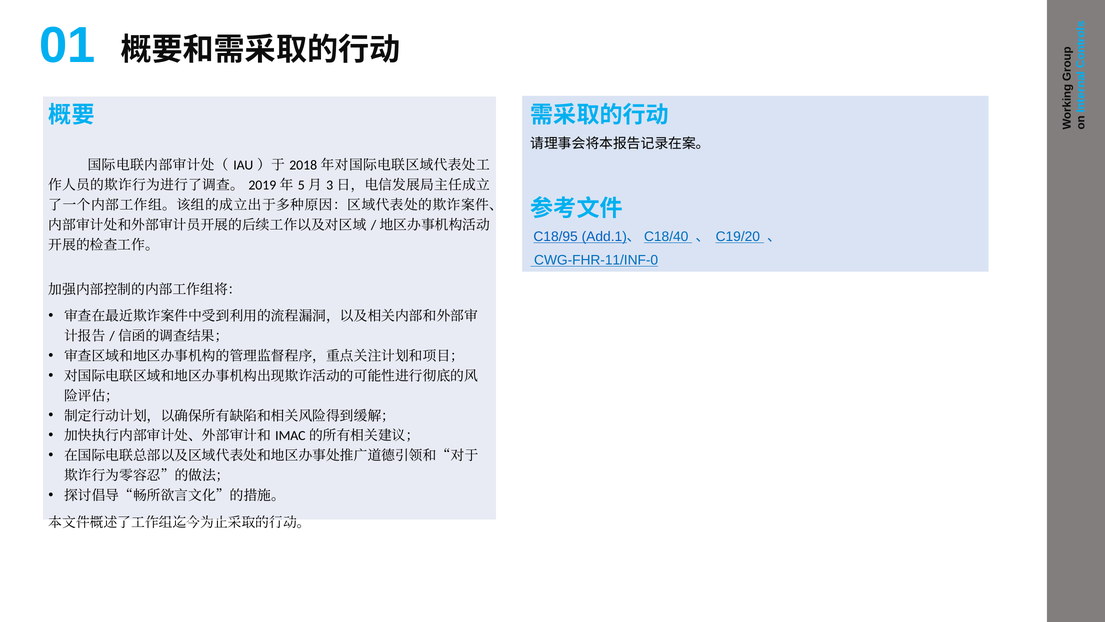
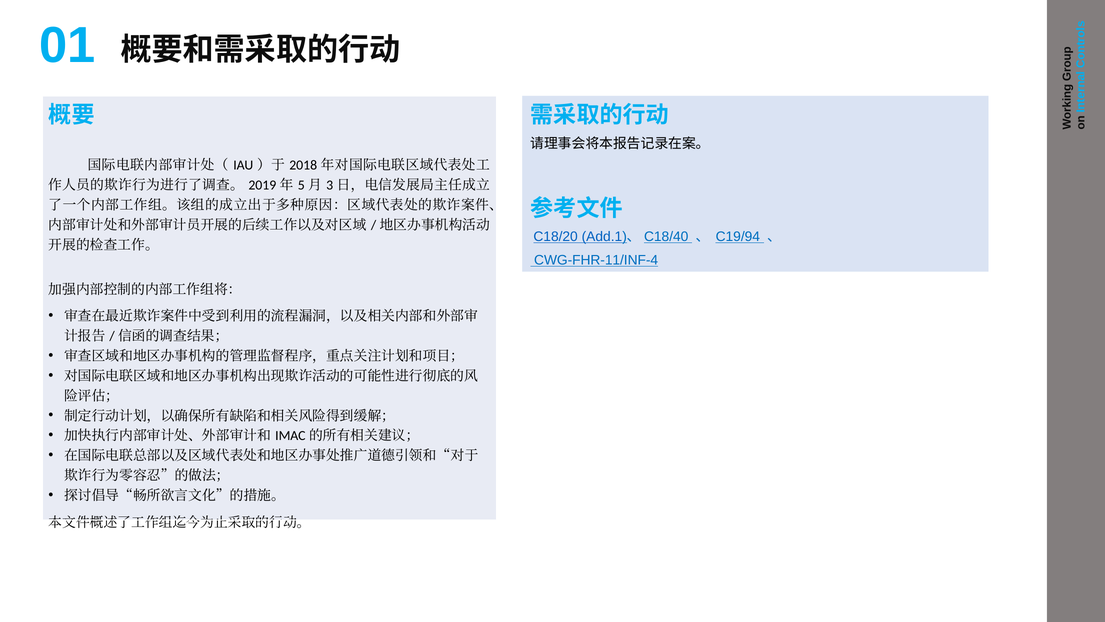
C18/95: C18/95 -> C18/20 (556, 237)
C19/20: C19/20 -> C19/94 (738, 237)
CWG-FHR-11/INF-0: CWG-FHR-11/INF-0 -> CWG-FHR-11/INF-4 (596, 260)
